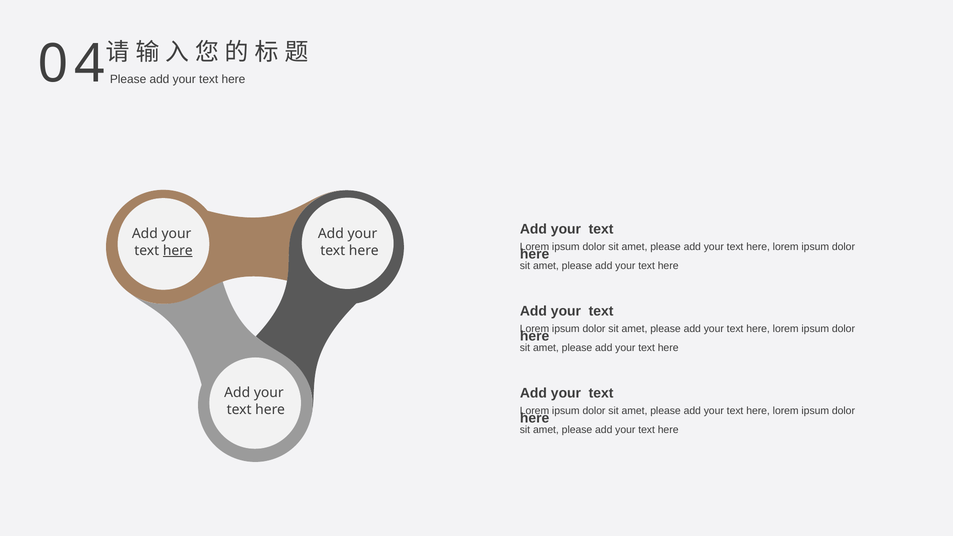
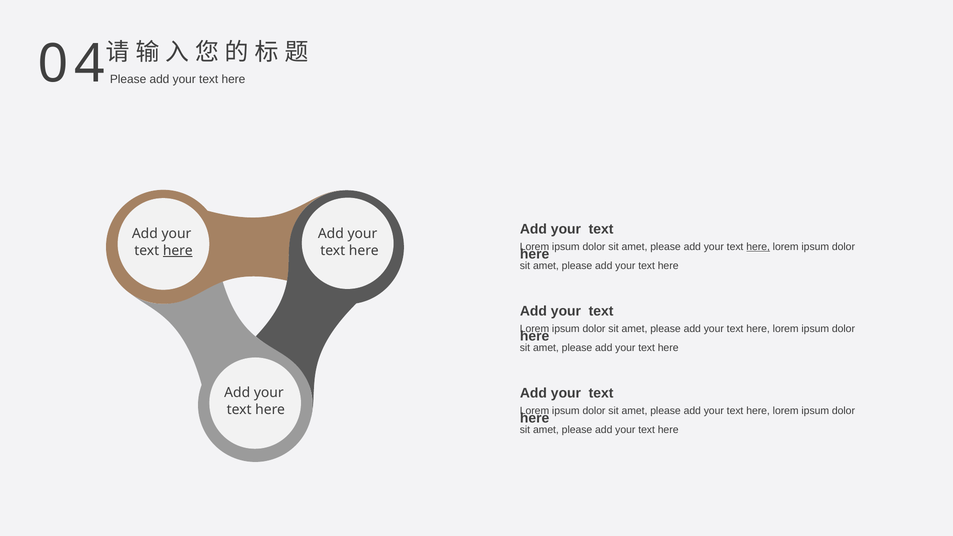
here underline: none -> present (758, 247)
